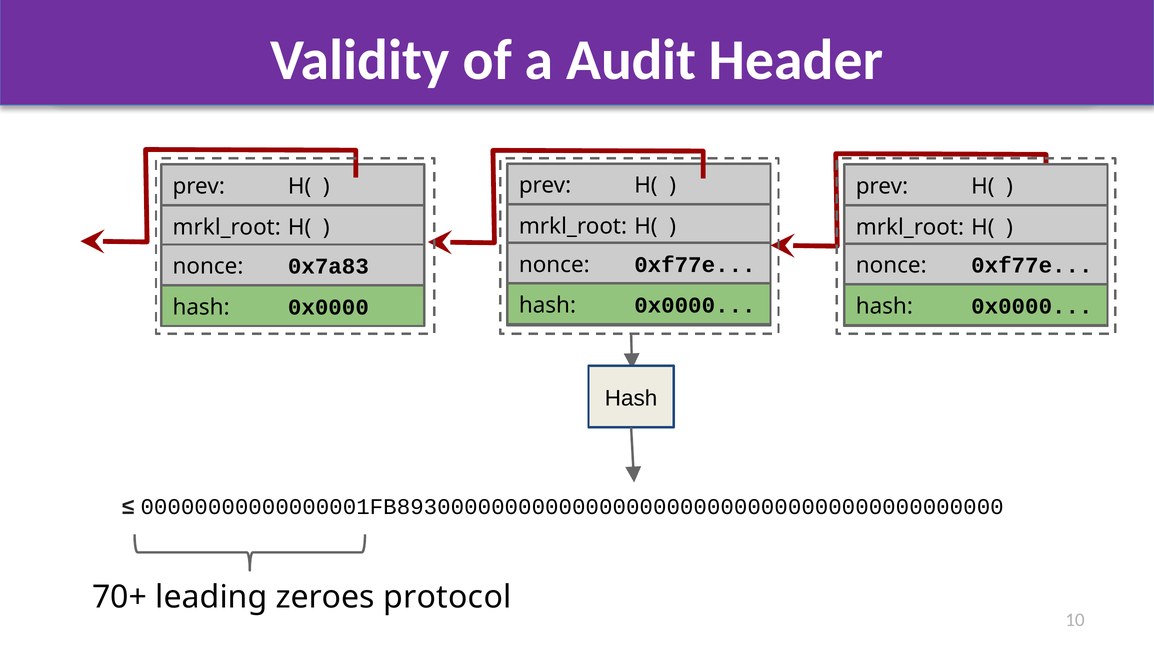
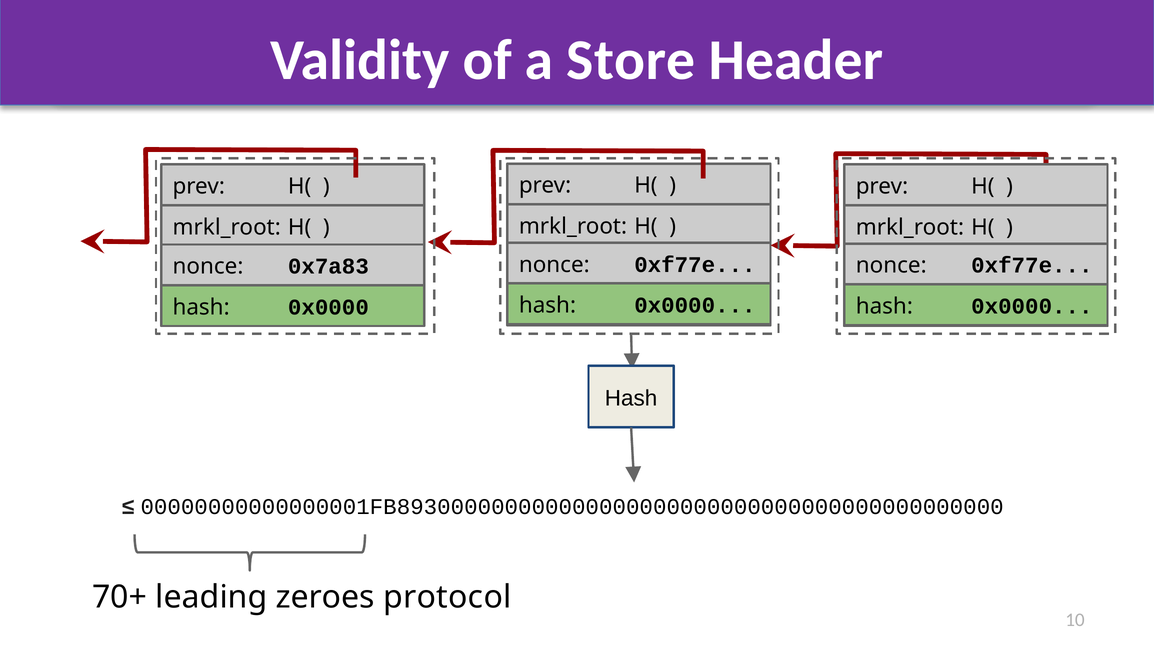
Audit: Audit -> Store (631, 60)
